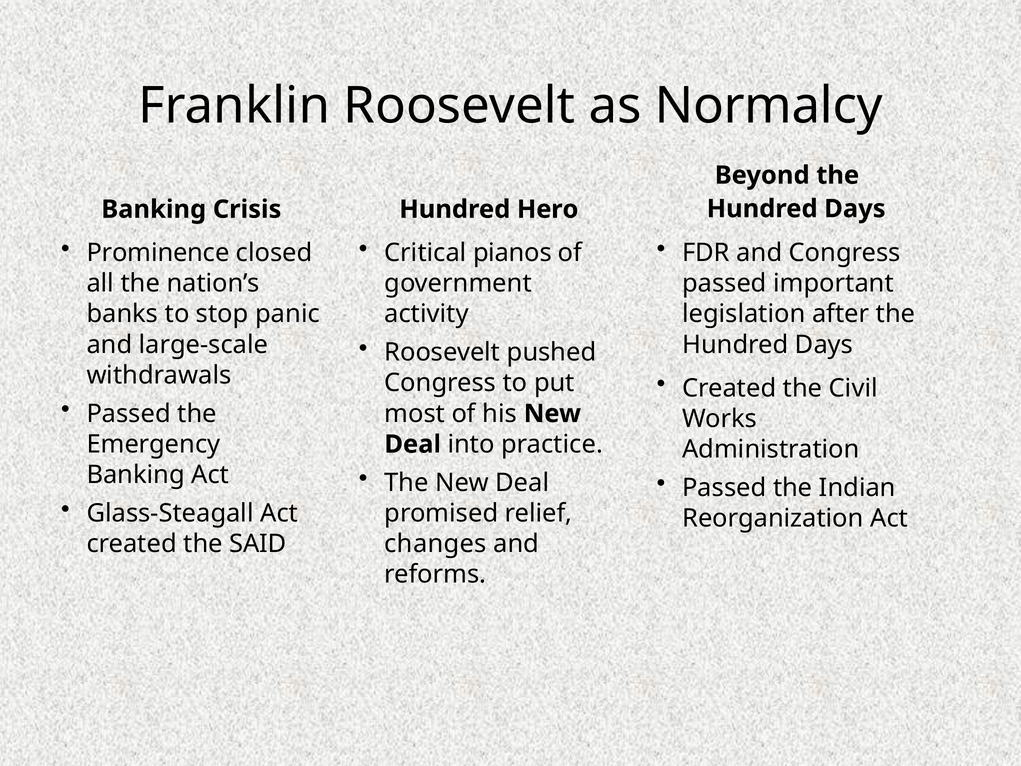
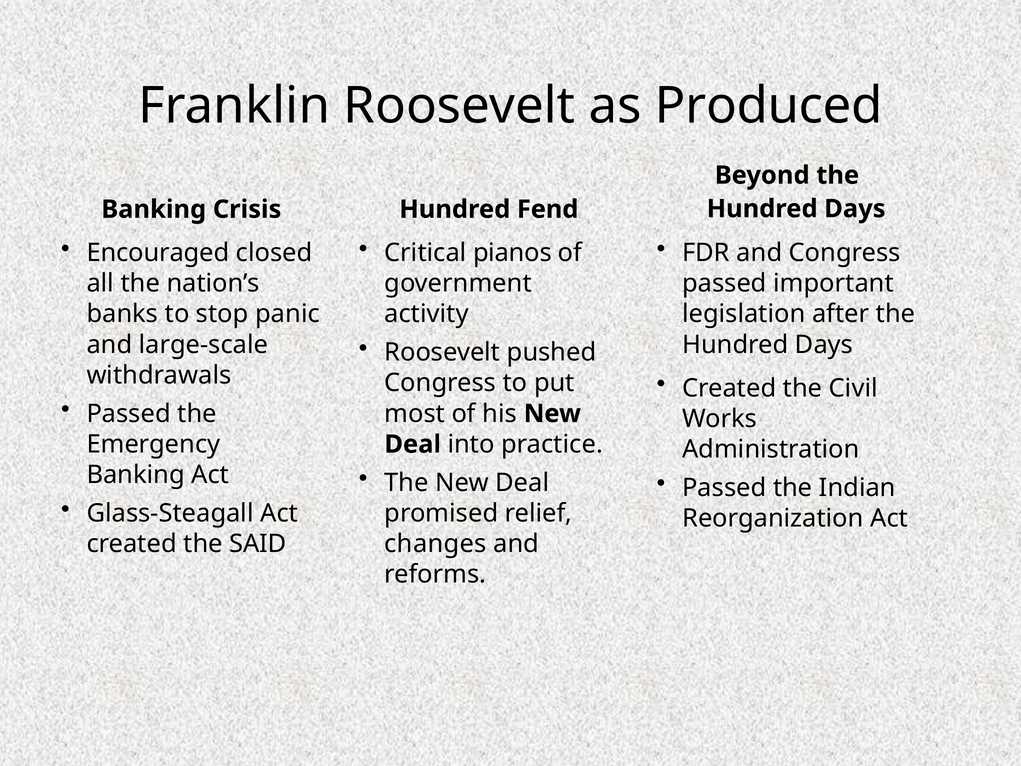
Normalcy: Normalcy -> Produced (769, 106)
Hero: Hero -> Fend (548, 209)
Prominence: Prominence -> Encouraged (158, 253)
